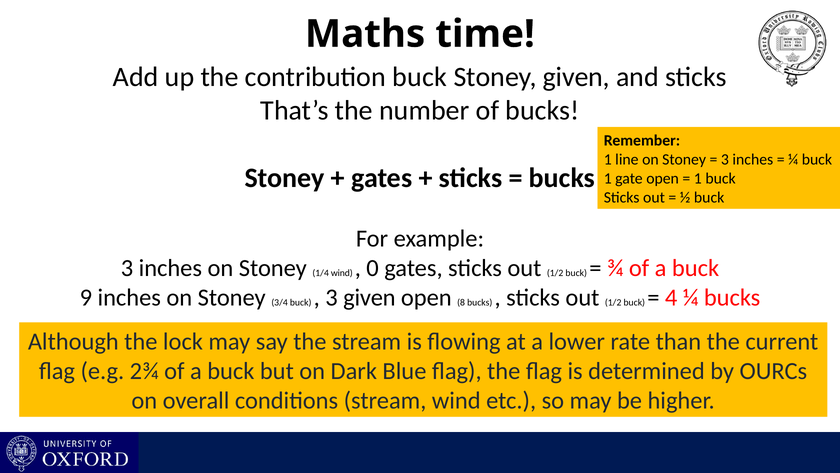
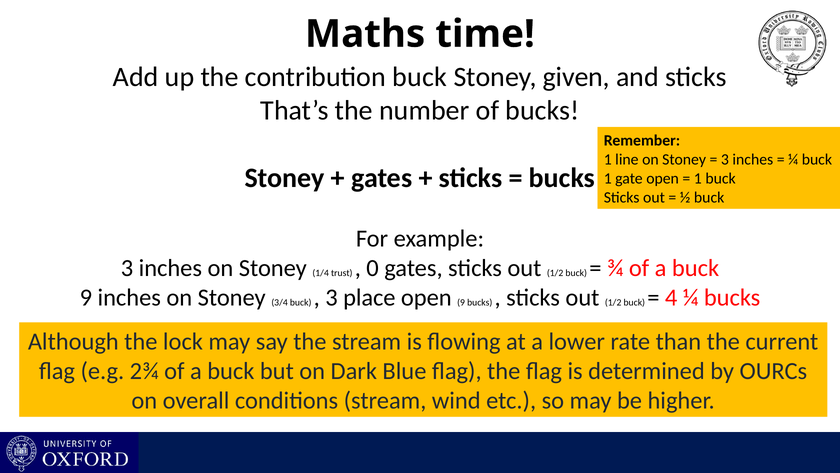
1/4 wind: wind -> trust (342, 273)
3 given: given -> place (369, 297)
open 8: 8 -> 9 (461, 302)
